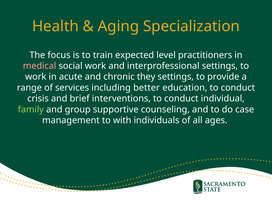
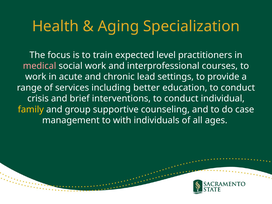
interprofessional settings: settings -> courses (220, 66)
they: they -> lead (146, 77)
family colour: light green -> yellow (31, 109)
